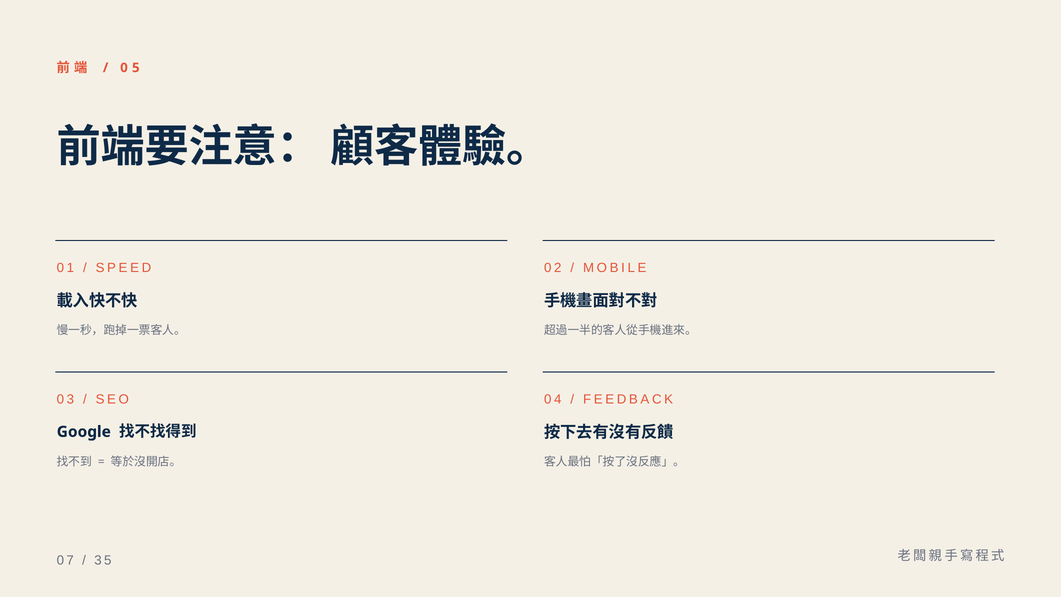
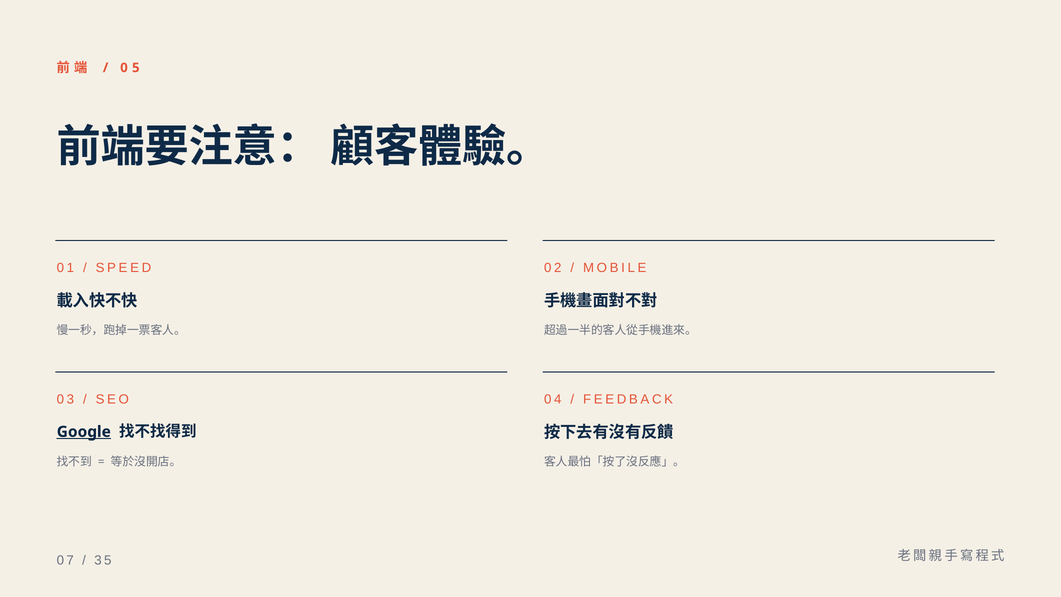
Google underline: none -> present (84, 432)
